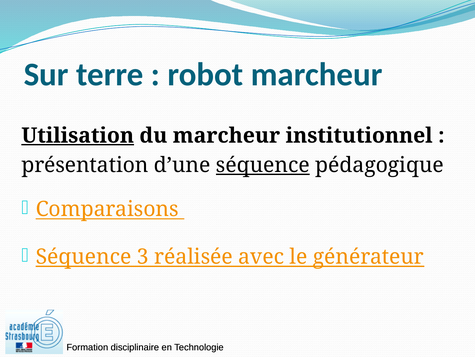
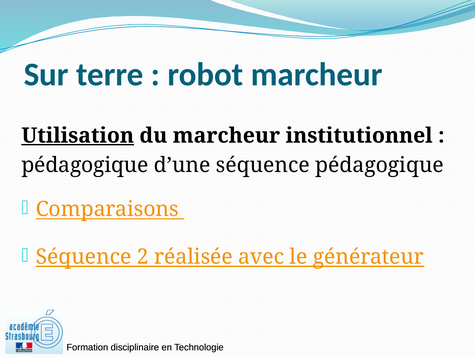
présentation: présentation -> pédagogique (85, 165)
séquence underline: present -> none (263, 165)
3: 3 -> 2 (143, 256)
